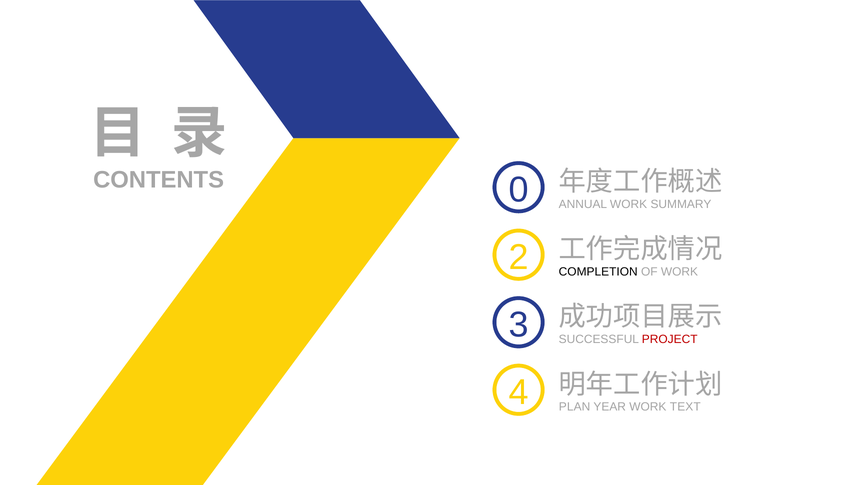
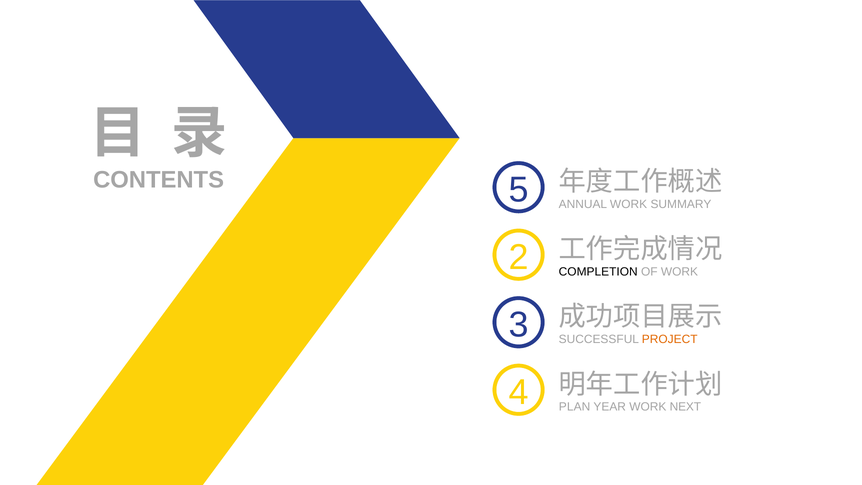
0: 0 -> 5 (519, 190)
PROJECT colour: red -> orange (670, 339)
TEXT: TEXT -> NEXT (685, 407)
